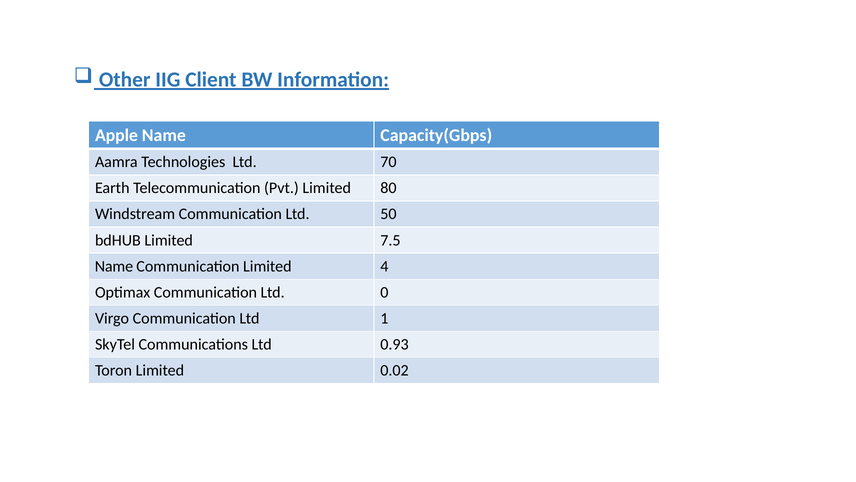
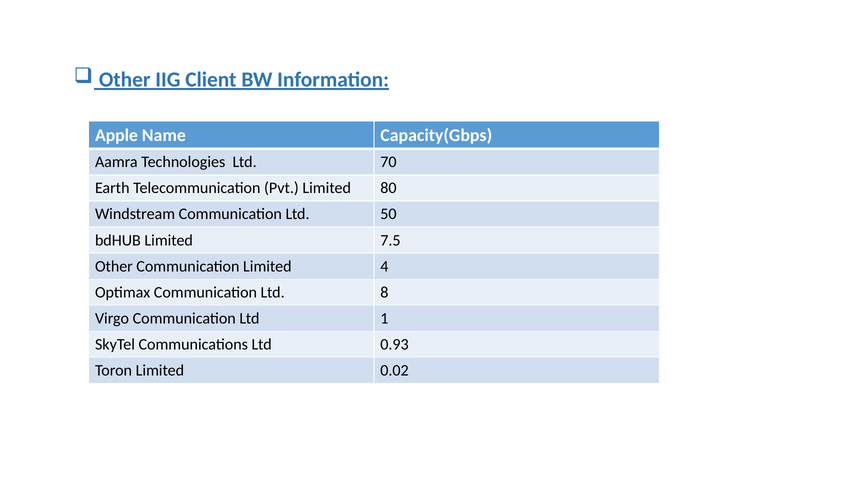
Name: Name -> Other (114, 266)
0: 0 -> 8 (384, 292)
